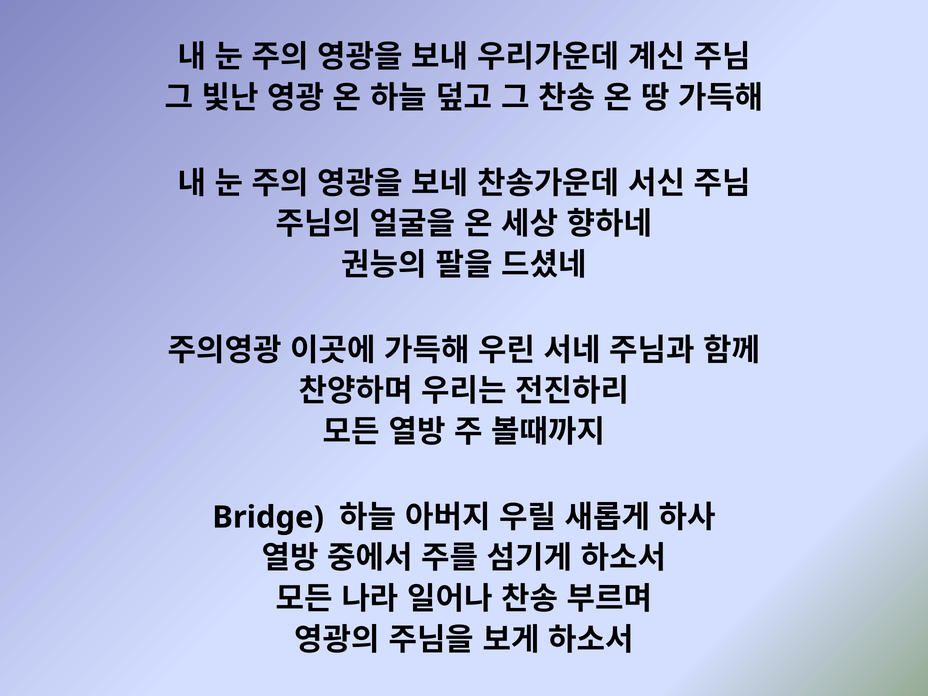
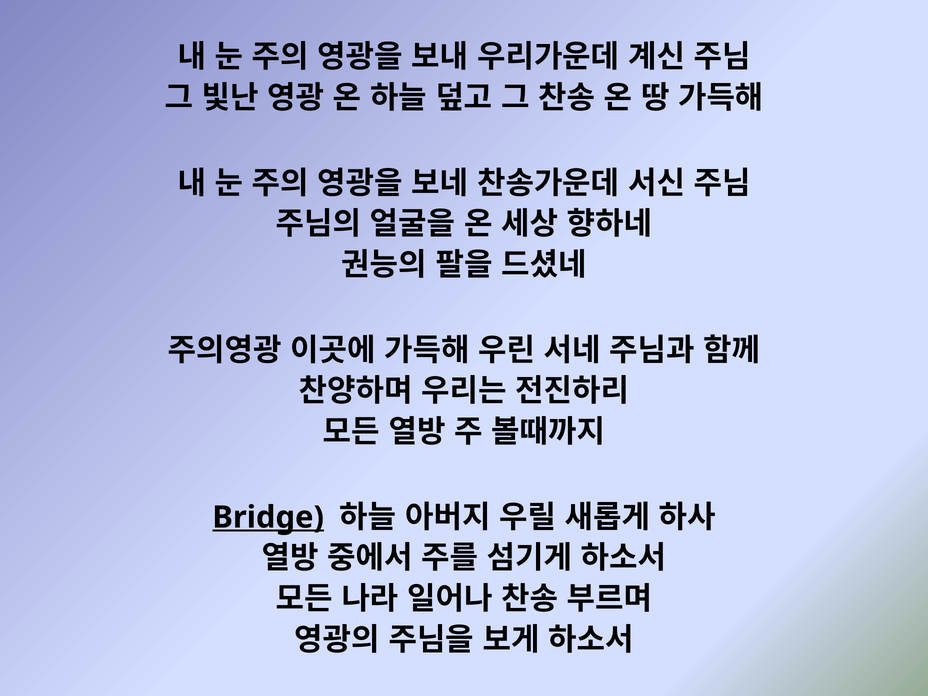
Bridge underline: none -> present (268, 517)
